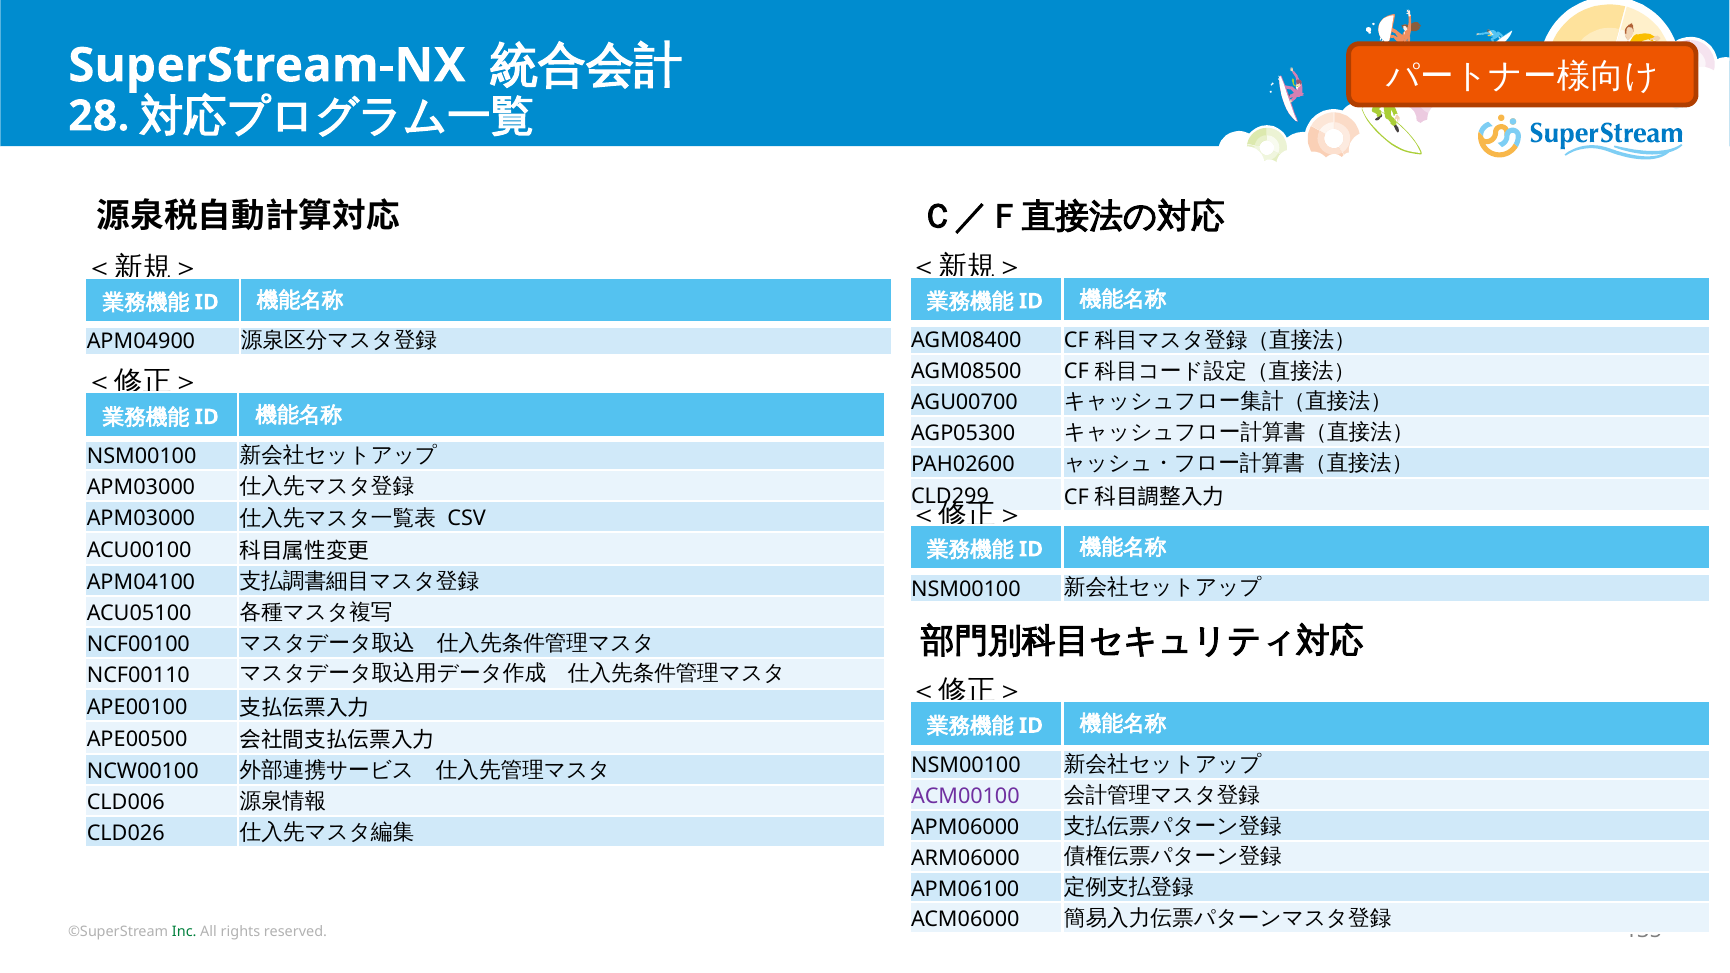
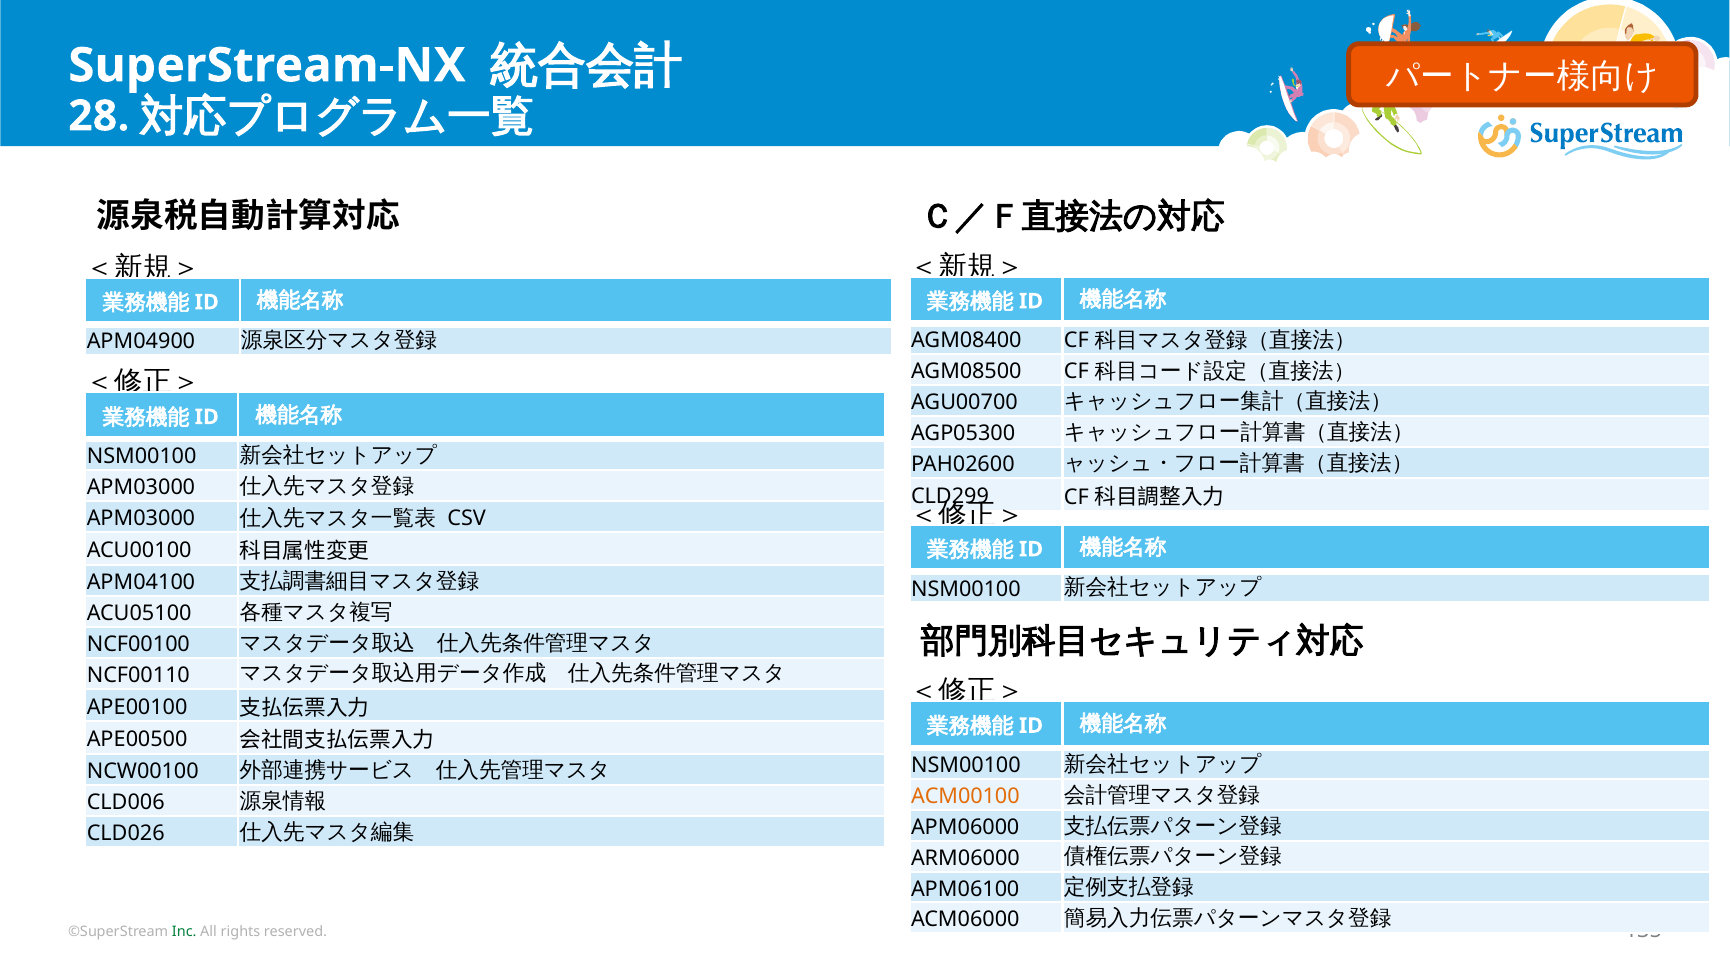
ACM00100 colour: purple -> orange (965, 796)
